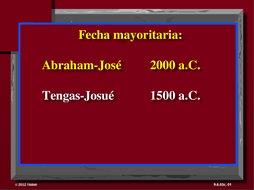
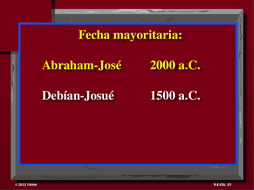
Tengas-Josué: Tengas-Josué -> Debían-Josué (78, 96)
